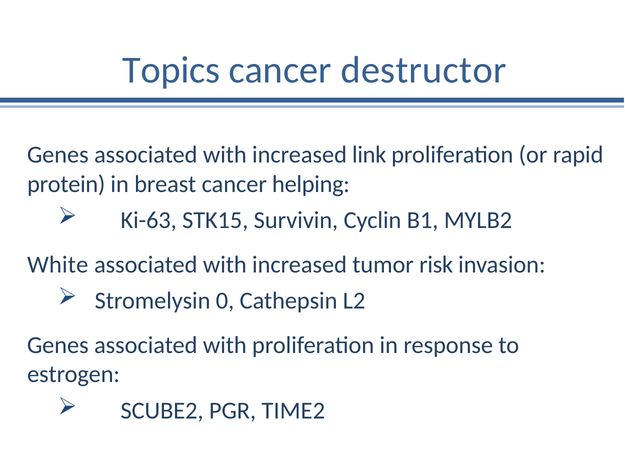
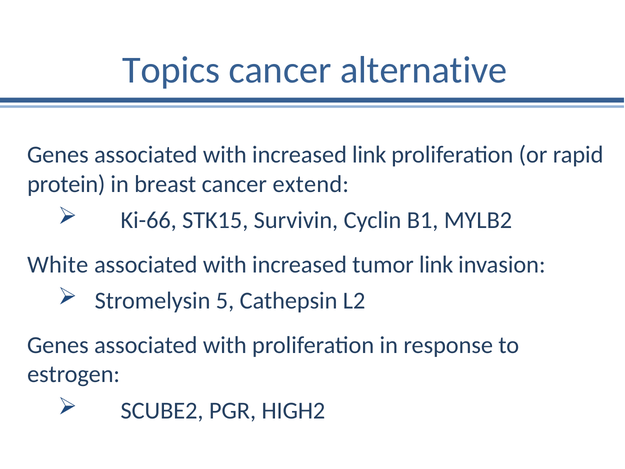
destructor: destructor -> alternative (424, 70)
helping: helping -> extend (311, 184)
Ki-63: Ki-63 -> Ki-66 (149, 220)
tumor risk: risk -> link (436, 264)
0: 0 -> 5 (225, 301)
TIME2: TIME2 -> HIGH2 (293, 410)
